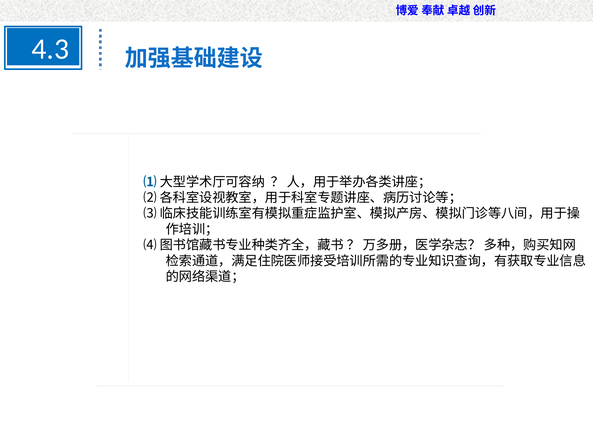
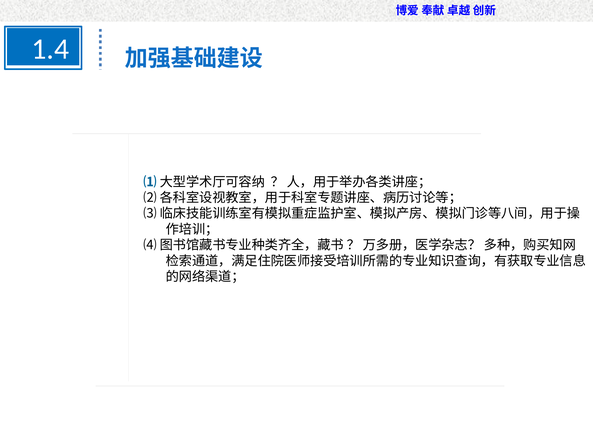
4.3: 4.3 -> 1.4 (50, 49)
